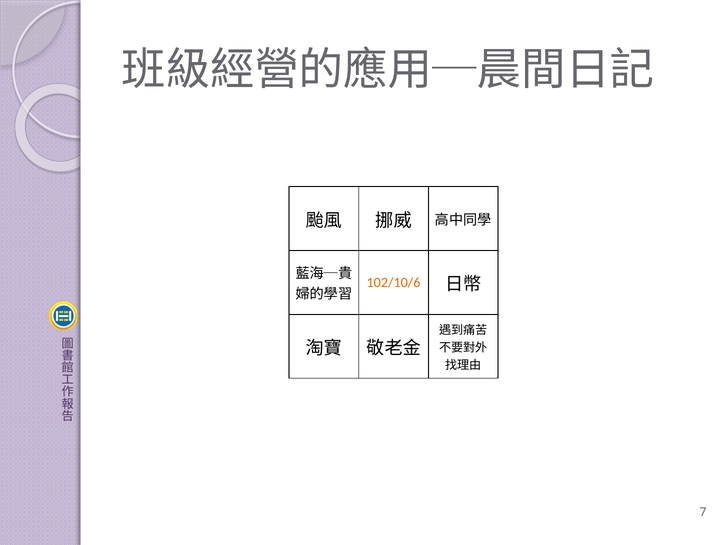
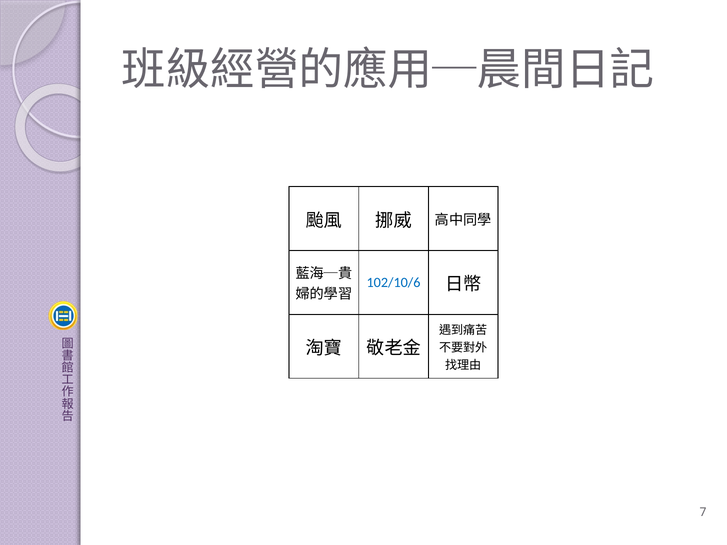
102/10/6 colour: orange -> blue (394, 283)
